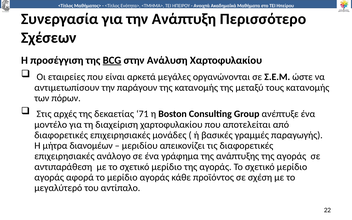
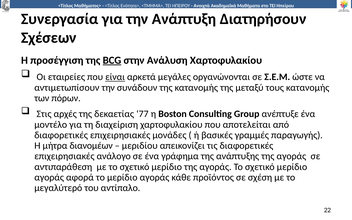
Περισσότερο: Περισσότερο -> Διατηρήσουν (263, 19)
είναι underline: none -> present (115, 77)
παράγουν: παράγουν -> συνάδουν (137, 88)
71: 71 -> 77 (142, 114)
